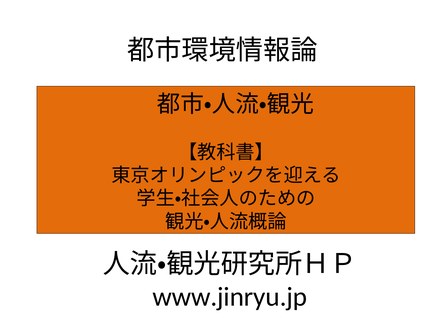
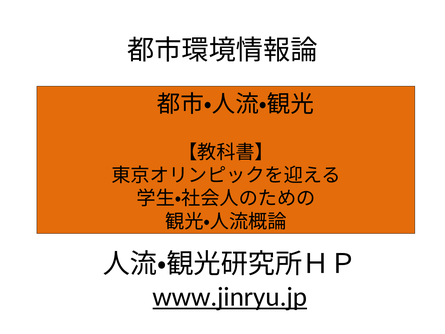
www.jinryu.jp underline: none -> present (230, 297)
